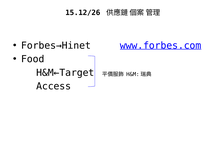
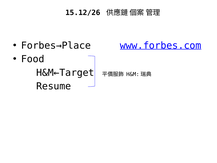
Forbes→Hinet: Forbes→Hinet -> Forbes→Place (56, 46)
Access: Access -> Resume (54, 86)
